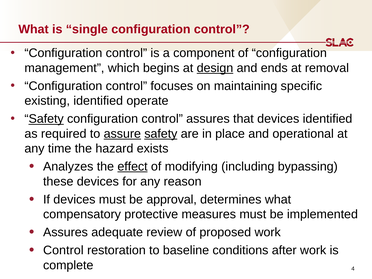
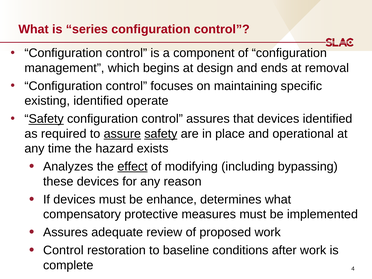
single: single -> series (87, 29)
design underline: present -> none (215, 68)
approval: approval -> enhance (172, 199)
